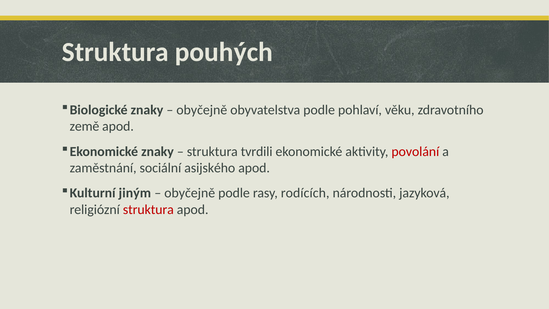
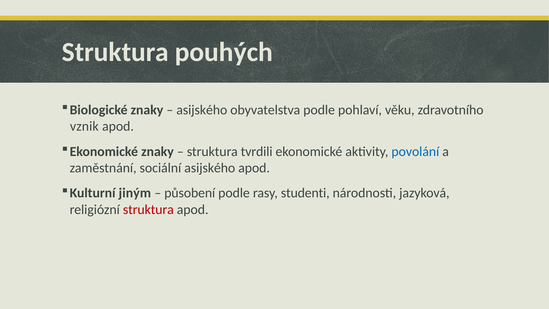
obyčejně: obyčejně -> asijského (202, 110)
země: země -> vznik (84, 126)
povolání colour: red -> blue (415, 151)
obyčejně: obyčejně -> působení (190, 193)
rodících: rodících -> studenti (305, 193)
